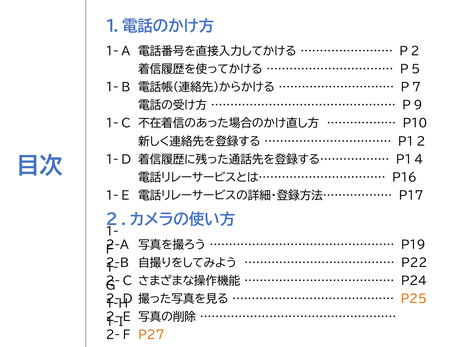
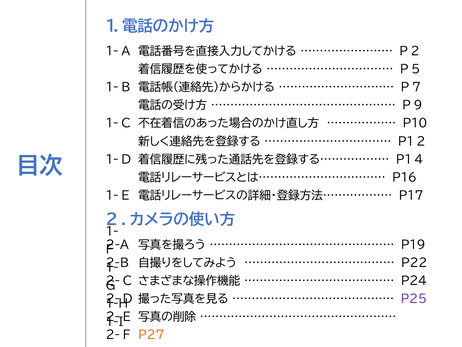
P25 colour: orange -> purple (414, 299)
